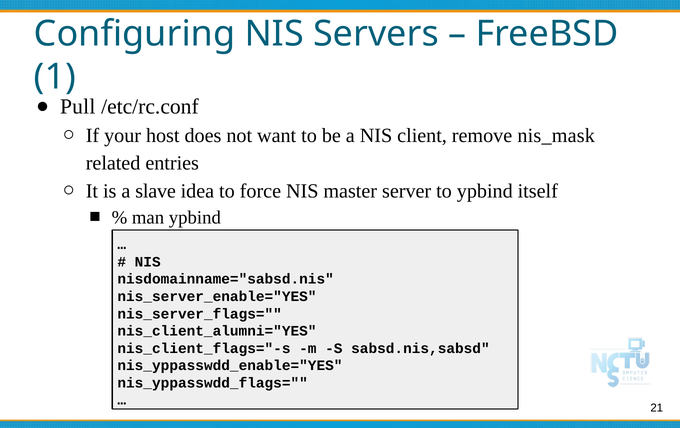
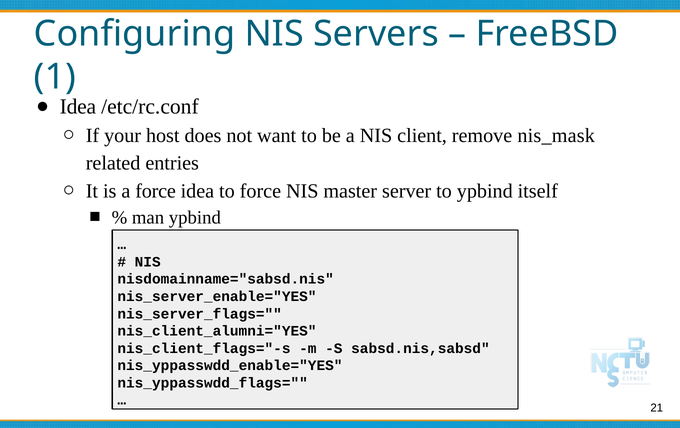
Pull: Pull -> Idea (78, 107)
a slave: slave -> force (156, 191)
